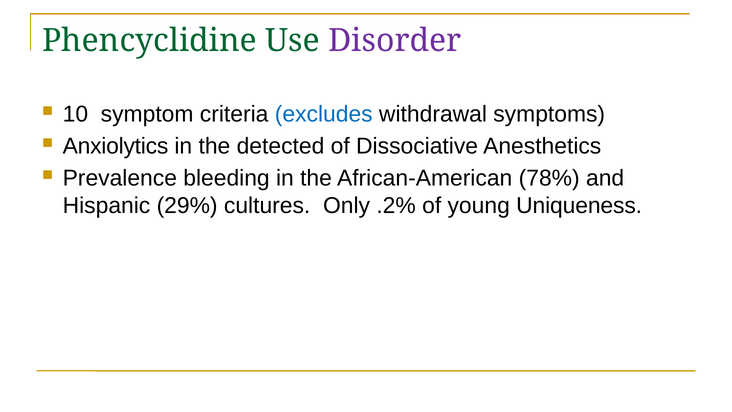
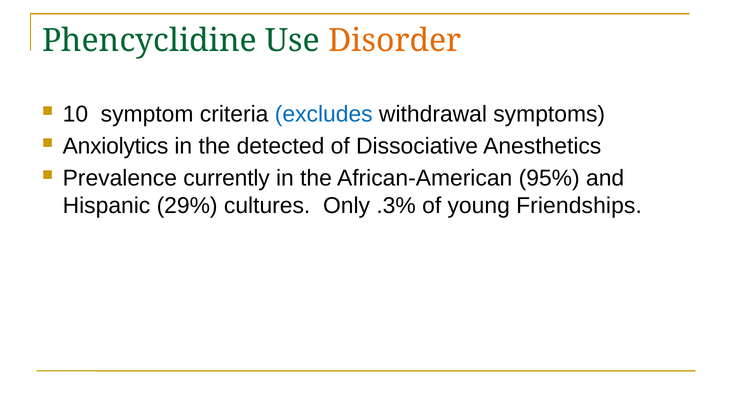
Disorder colour: purple -> orange (395, 41)
bleeding: bleeding -> currently (227, 178)
78%: 78% -> 95% (549, 178)
.2%: .2% -> .3% (396, 206)
Uniqueness: Uniqueness -> Friendships (579, 206)
